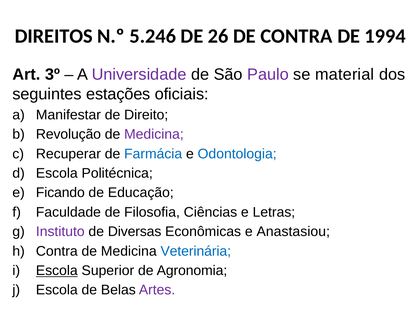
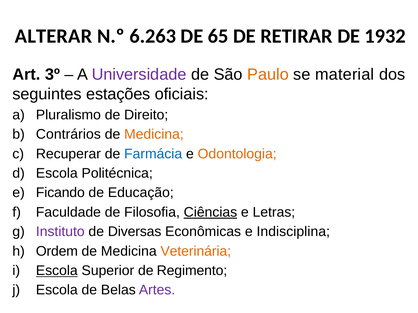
DIREITOS: DIREITOS -> ALTERAR (54, 36)
5.246: 5.246 -> 6.263 (153, 36)
26: 26 -> 65 (218, 36)
DE CONTRA: CONTRA -> RETIRAR (297, 36)
1994: 1994 -> 1932 (385, 36)
Paulo colour: purple -> orange (268, 75)
Manifestar: Manifestar -> Pluralismo (68, 115)
Revolução: Revolução -> Contrários (68, 135)
Medicina colour: purple -> orange (154, 135)
Odontologia colour: blue -> orange (237, 154)
Ciências underline: none -> present (210, 213)
Anastasiou: Anastasiou -> Indisciplina (293, 232)
Contra: Contra -> Ordem (57, 252)
Veterinária colour: blue -> orange (196, 252)
Agronomia: Agronomia -> Regimento (192, 271)
